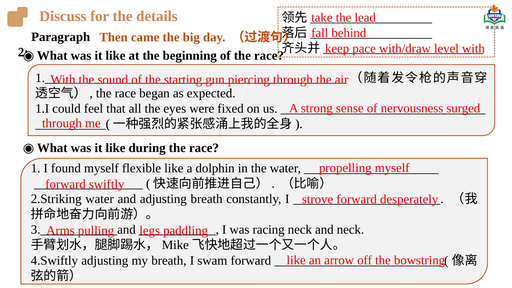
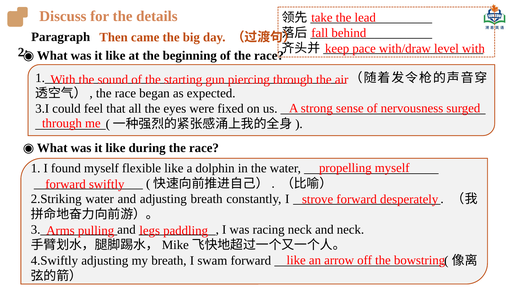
1.I: 1.I -> 3.I (42, 109)
